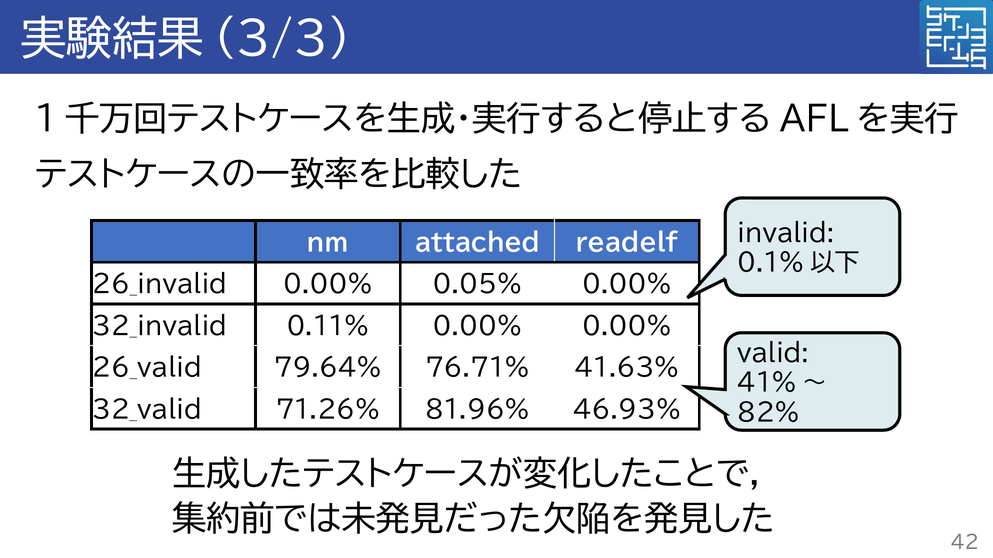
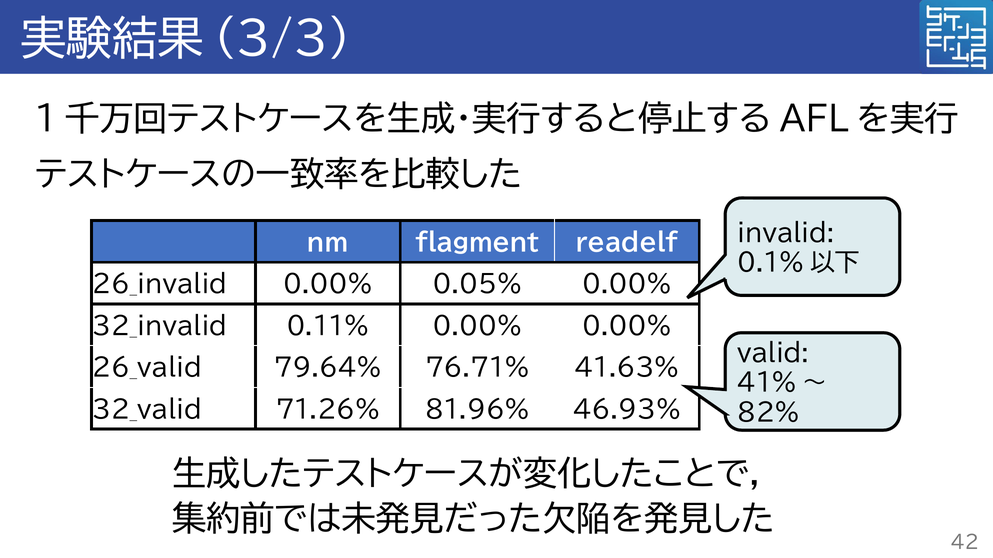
attached: attached -> flagment (477, 243)
